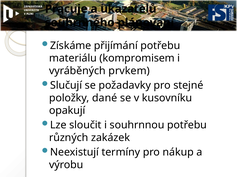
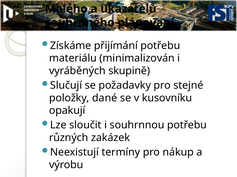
Pracuje: Pracuje -> Malého (66, 9)
kompromisem: kompromisem -> minimalizován (137, 58)
prvkem: prvkem -> skupině (129, 71)
